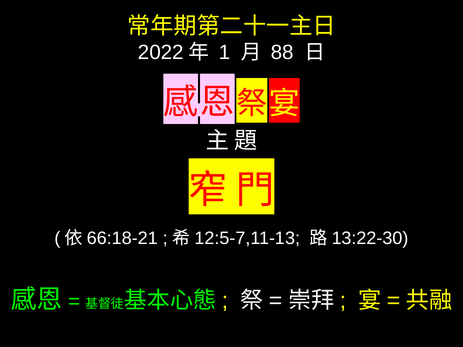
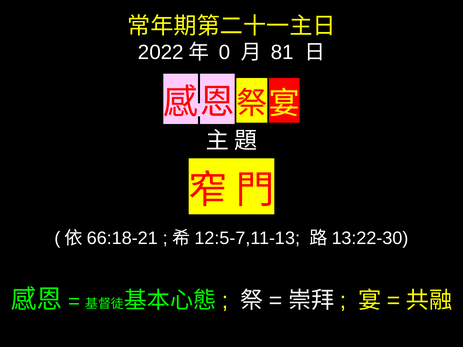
1: 1 -> 0 (224, 52)
88: 88 -> 81 (282, 52)
